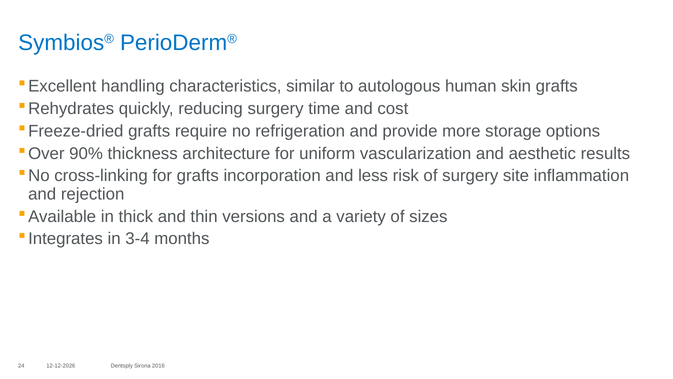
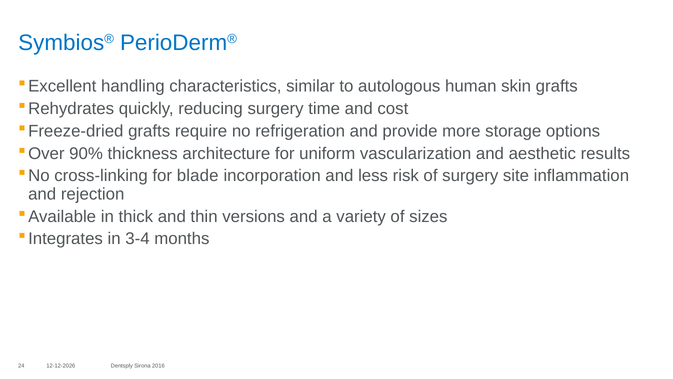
for grafts: grafts -> blade (198, 176)
